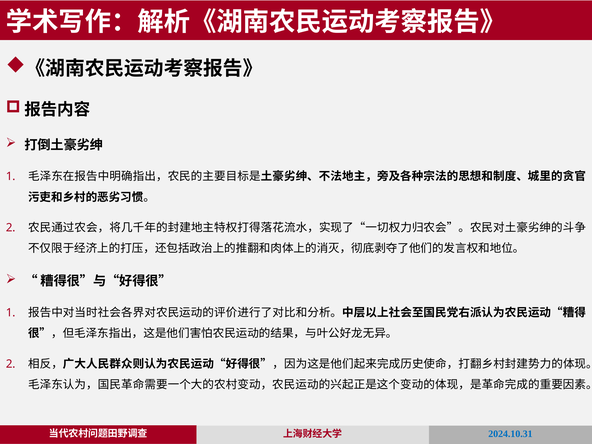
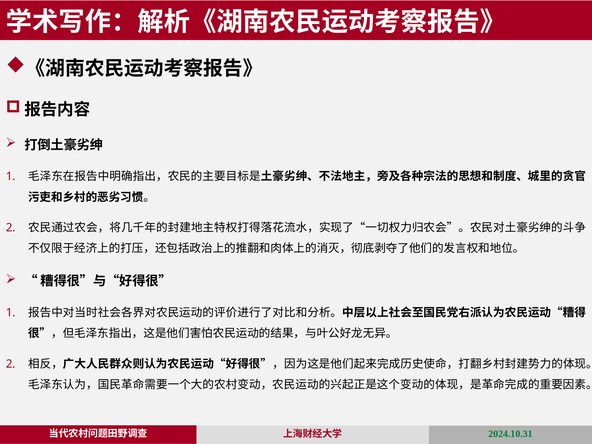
2024.10.31 colour: blue -> green (510, 434)
